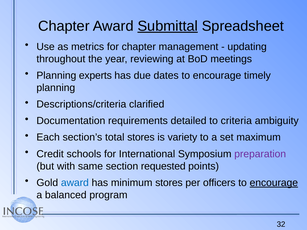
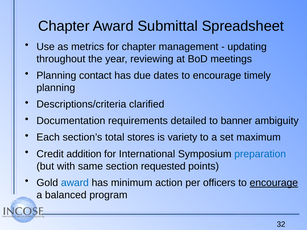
Submittal underline: present -> none (168, 26)
experts: experts -> contact (95, 76)
criteria: criteria -> banner (236, 121)
schools: schools -> addition (84, 154)
preparation colour: purple -> blue (260, 154)
minimum stores: stores -> action (169, 183)
